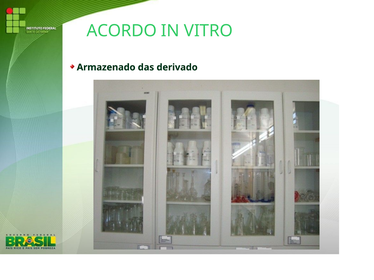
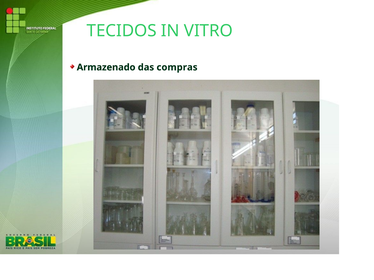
ACORDO: ACORDO -> TECIDOS (122, 31)
derivado: derivado -> compras (177, 67)
